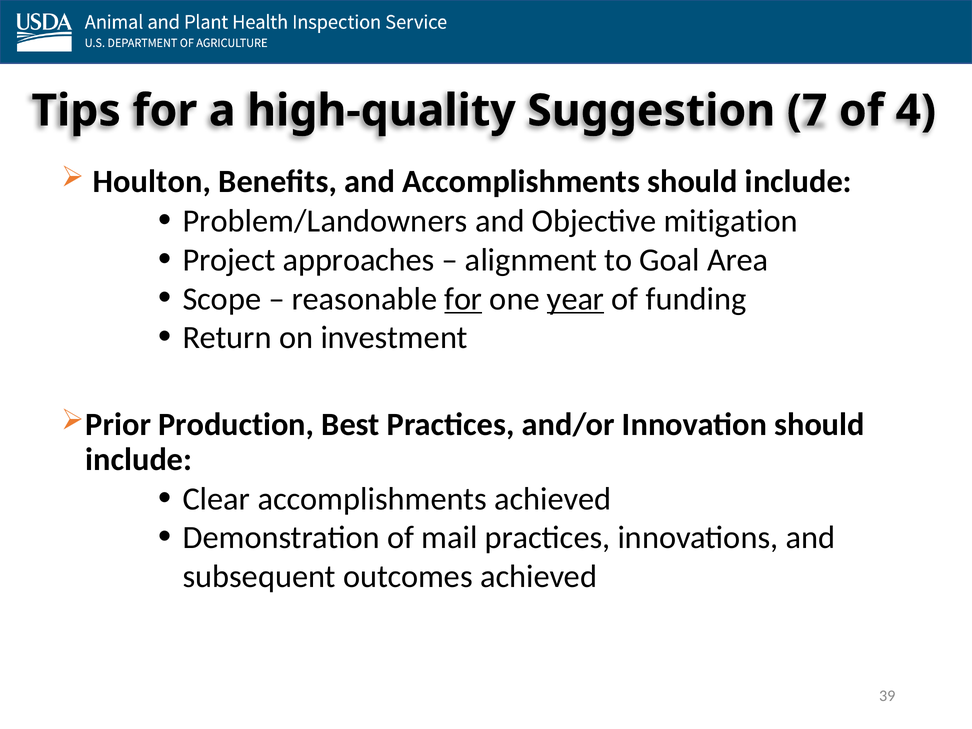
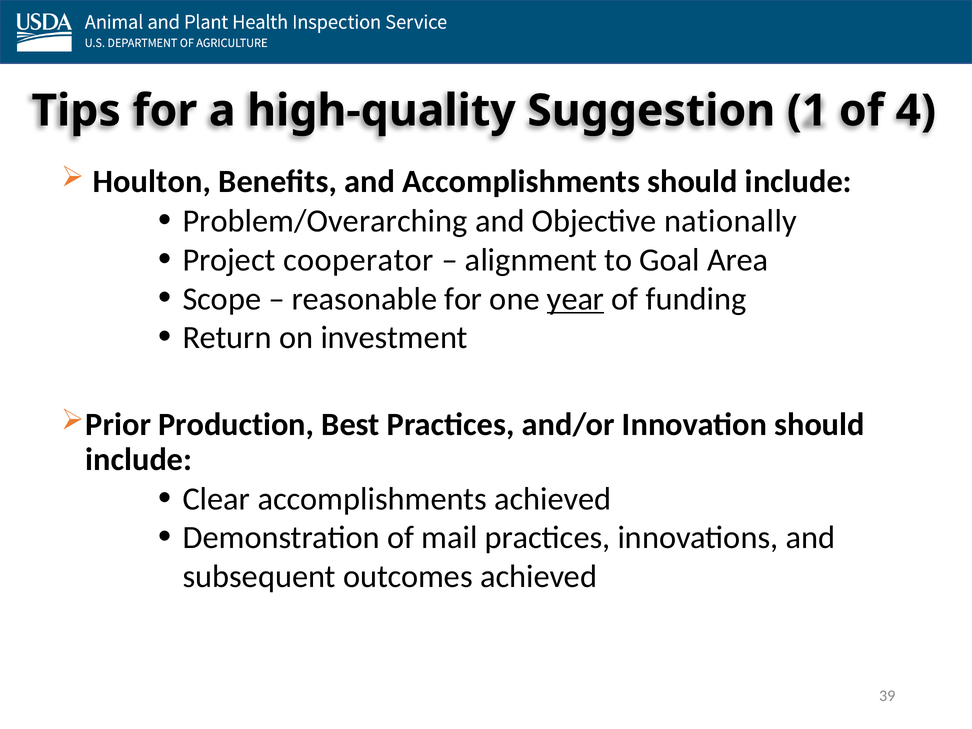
7: 7 -> 1 (807, 111)
Problem/Landowners: Problem/Landowners -> Problem/Overarching (325, 221)
mitigation: mitigation -> nationally (730, 221)
approaches: approaches -> cooperator (358, 260)
for underline: present -> none (463, 299)
